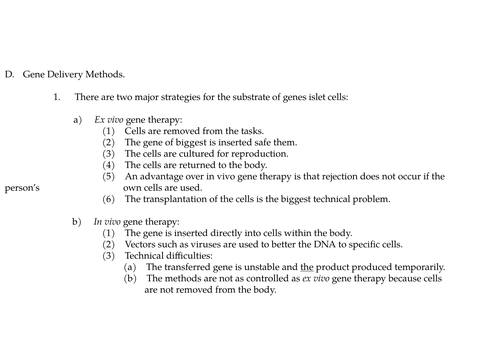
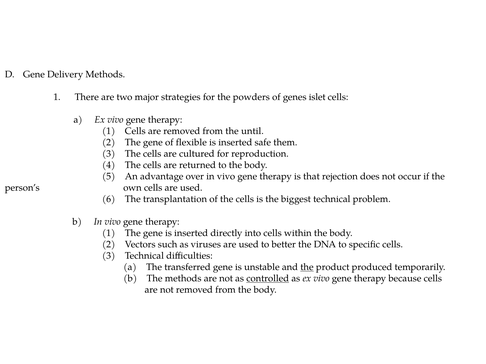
substrate: substrate -> powders (251, 97)
tasks: tasks -> until (252, 131)
of biggest: biggest -> flexible (191, 143)
controlled underline: none -> present (268, 279)
